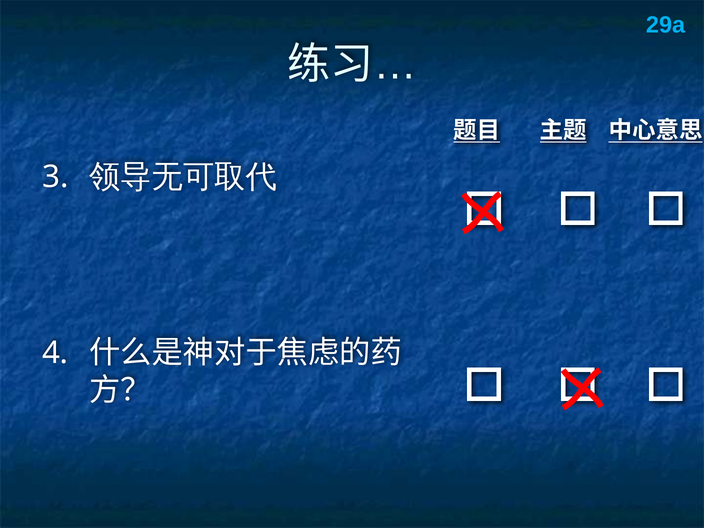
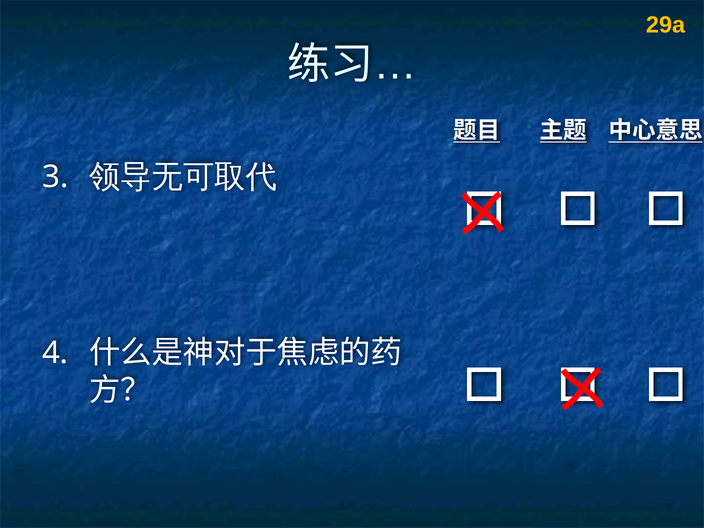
29a colour: light blue -> yellow (666, 25)
